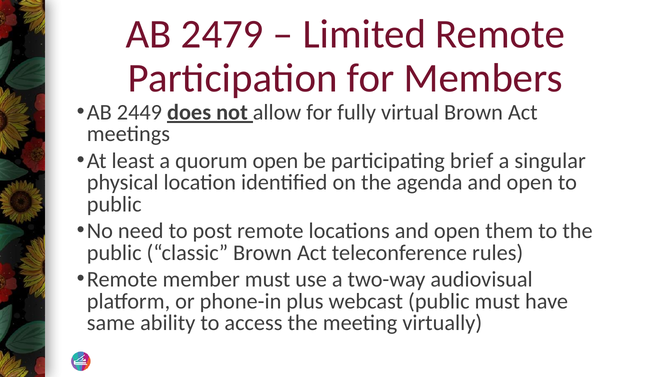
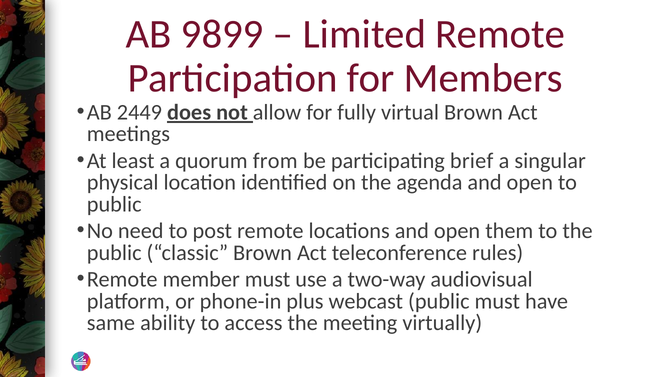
2479: 2479 -> 9899 (222, 34)
quorum open: open -> from (275, 160)
